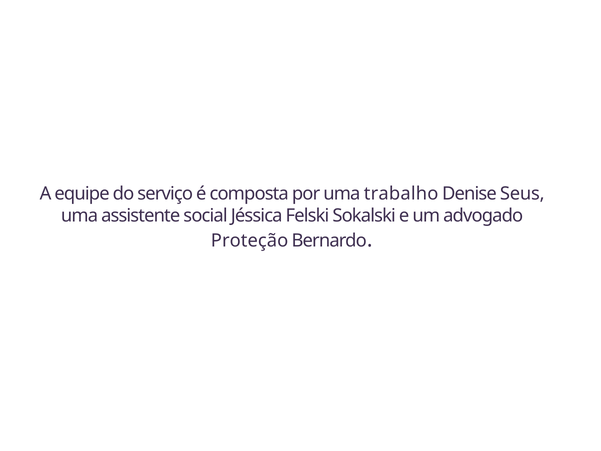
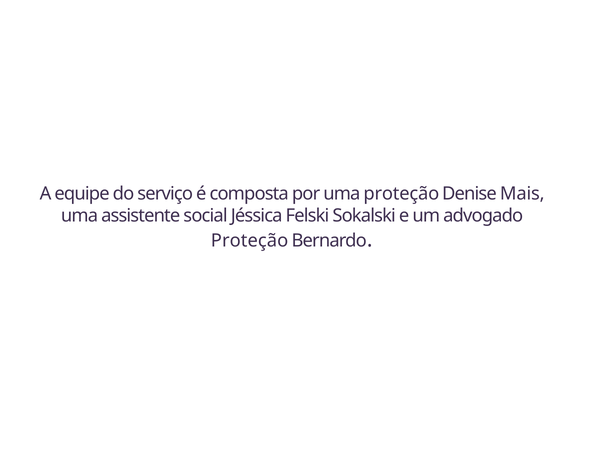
uma trabalho: trabalho -> proteção (401, 193)
Seus: Seus -> Mais (522, 193)
